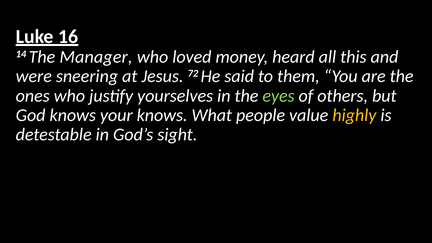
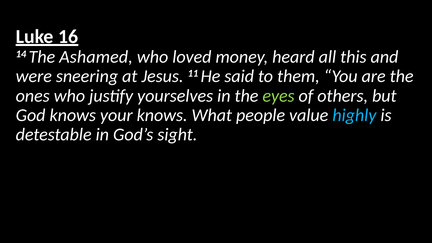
Manager: Manager -> Ashamed (96, 57)
72: 72 -> 11 (193, 73)
highly colour: yellow -> light blue (354, 115)
